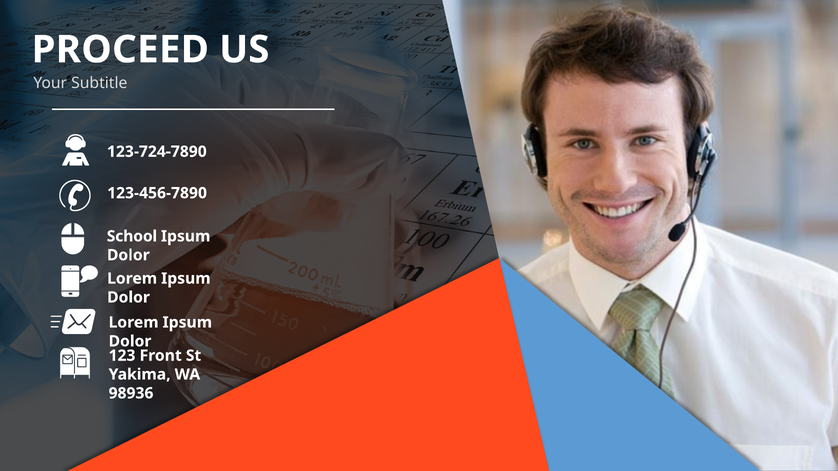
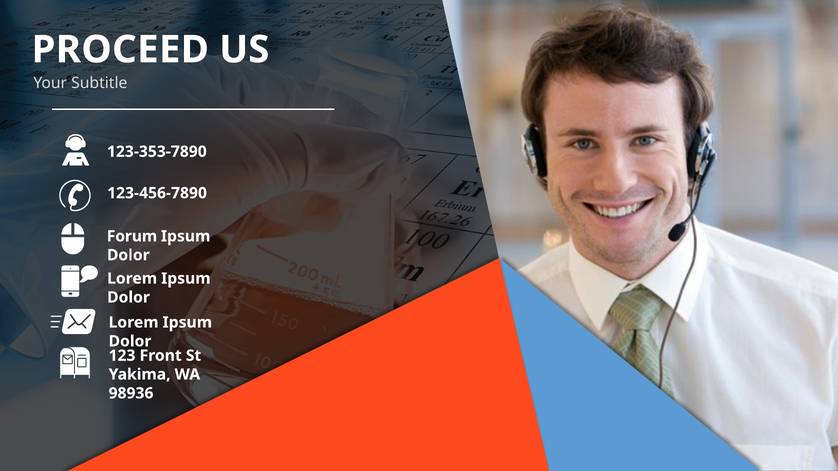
123-724-7890: 123-724-7890 -> 123-353-7890 (157, 152)
School: School -> Forum (132, 236)
